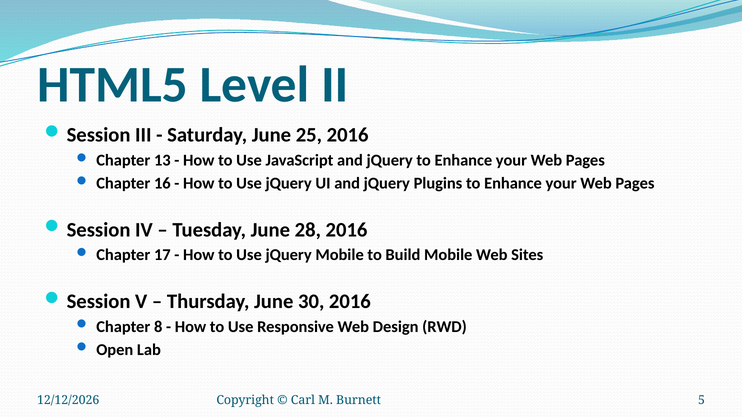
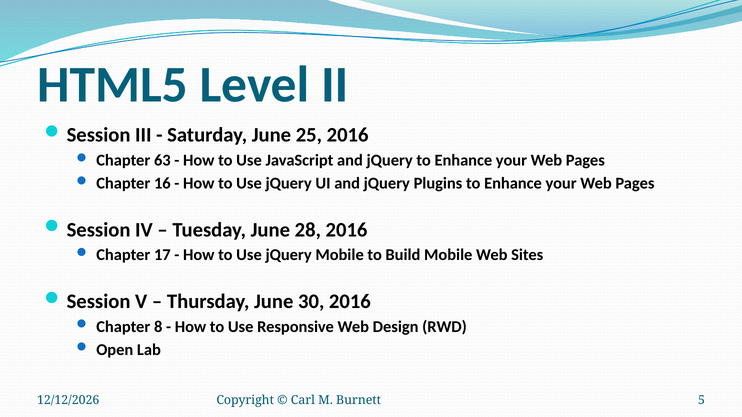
13: 13 -> 63 (162, 161)
